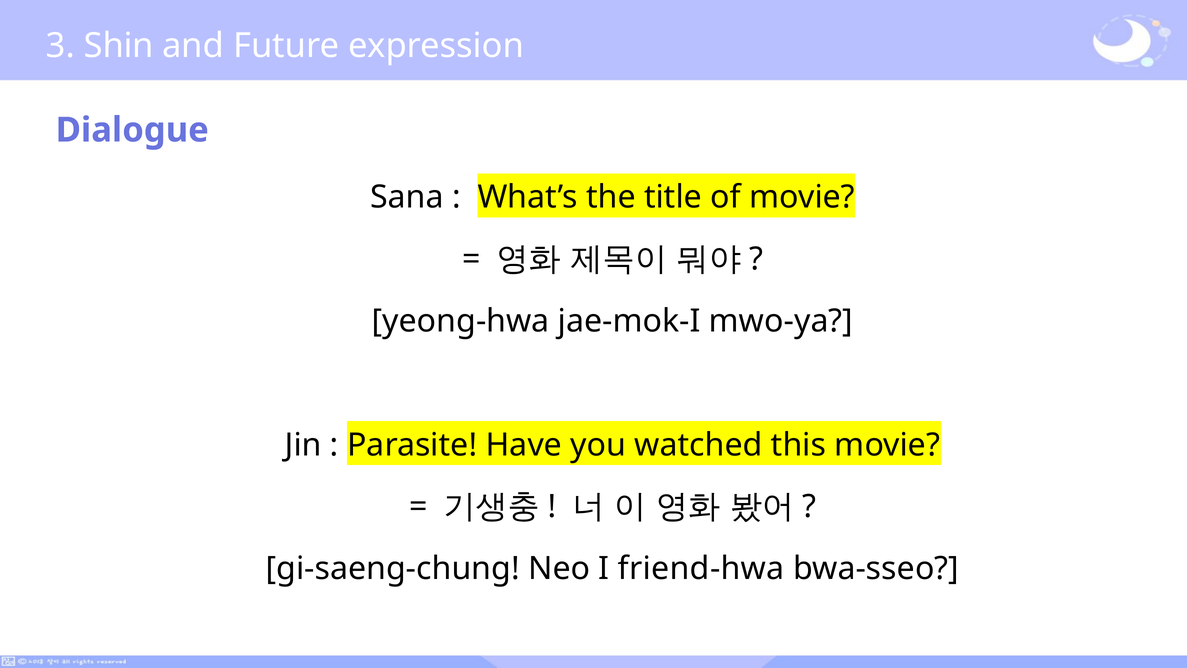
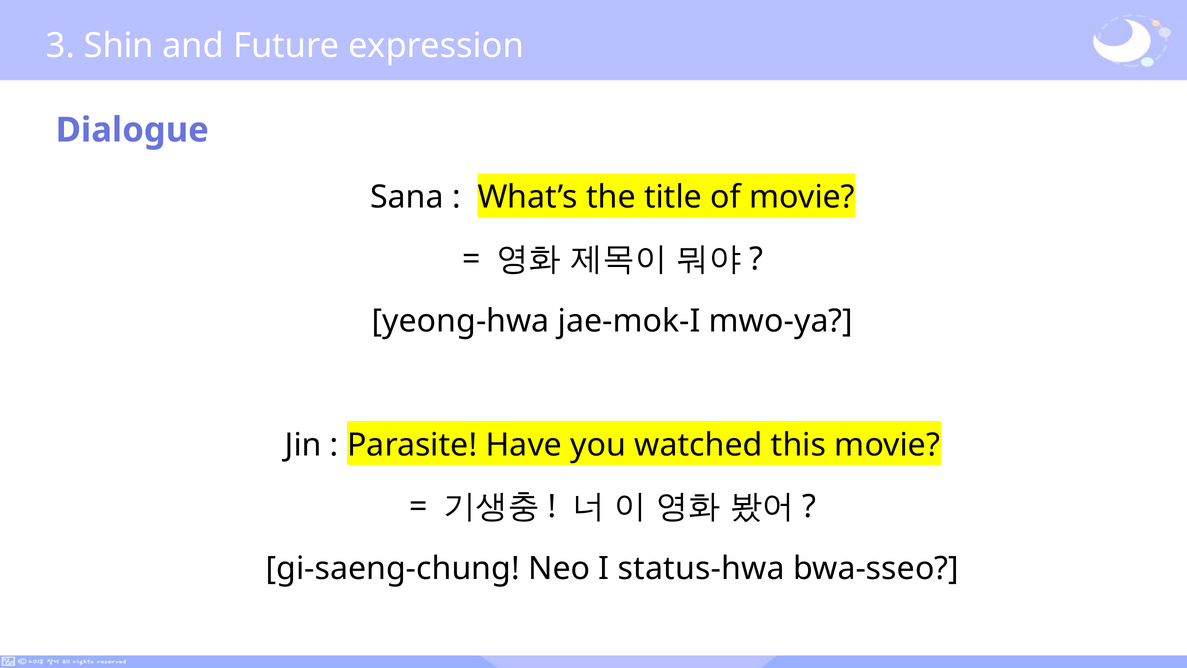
friend-hwa: friend-hwa -> status-hwa (701, 569)
